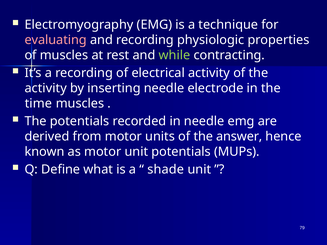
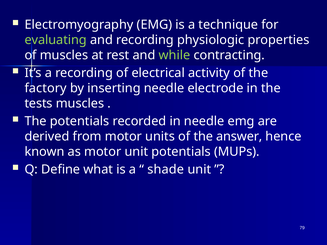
evaluating colour: pink -> light green (56, 40)
activity: activity -> factory (46, 88)
time: time -> tests (39, 104)
